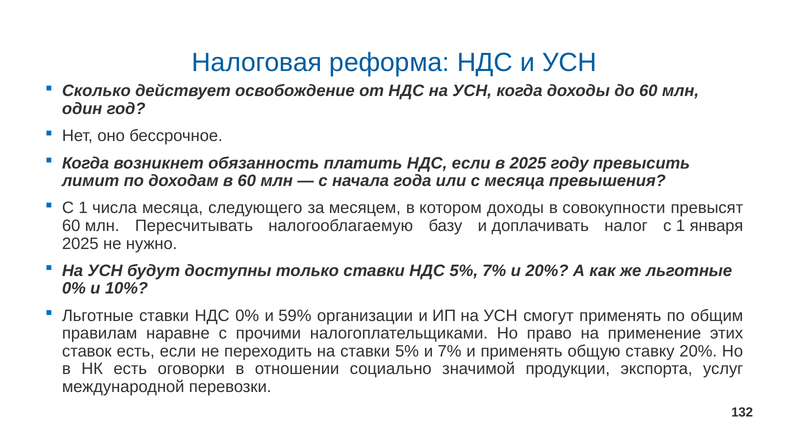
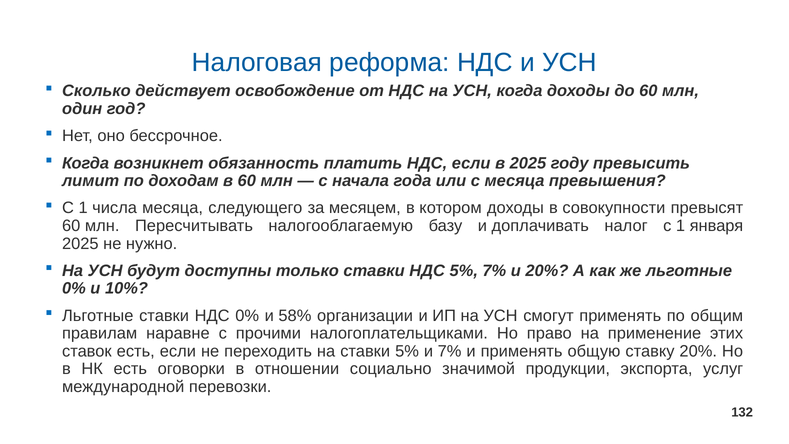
59%: 59% -> 58% (295, 315)
